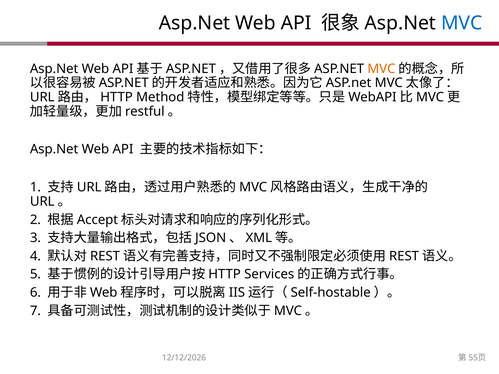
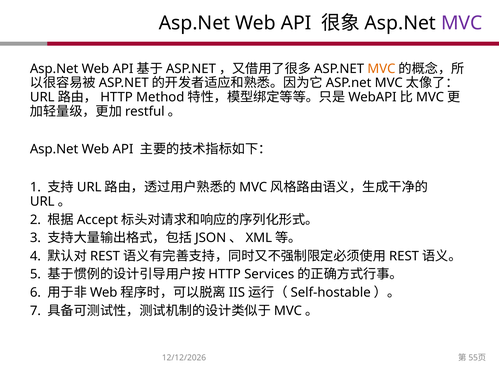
MVC colour: blue -> purple (462, 23)
